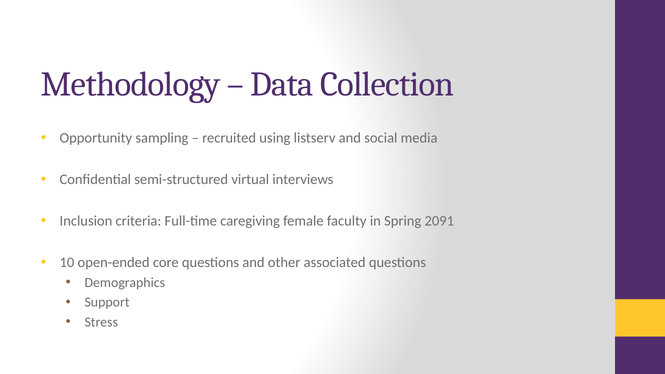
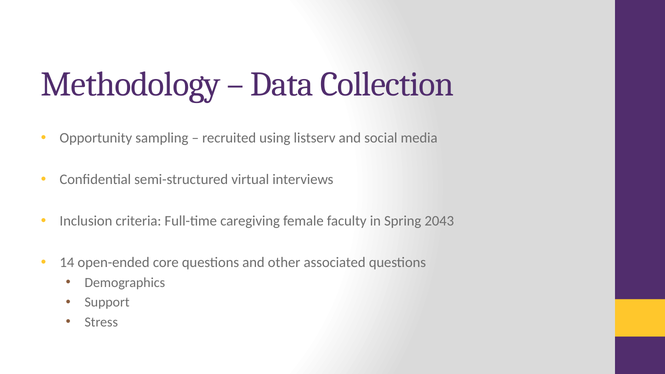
2091: 2091 -> 2043 (439, 221)
10: 10 -> 14 (67, 263)
